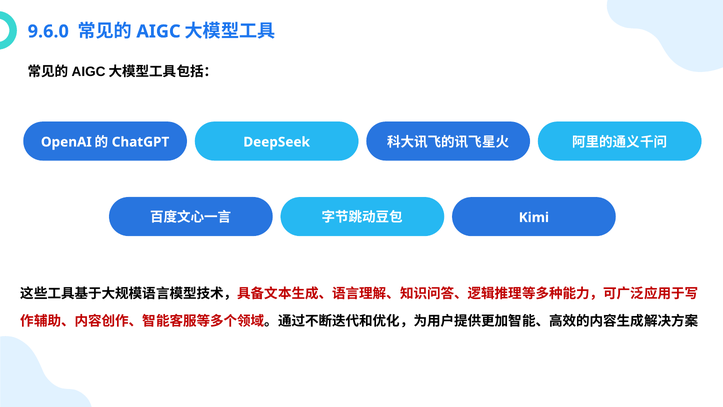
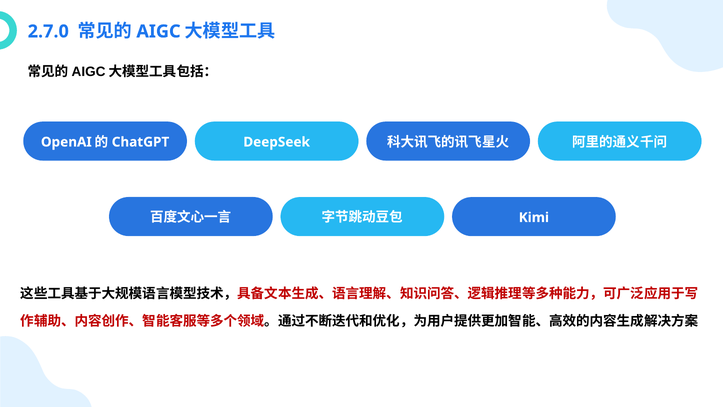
9.6.0: 9.6.0 -> 2.7.0 (48, 31)
